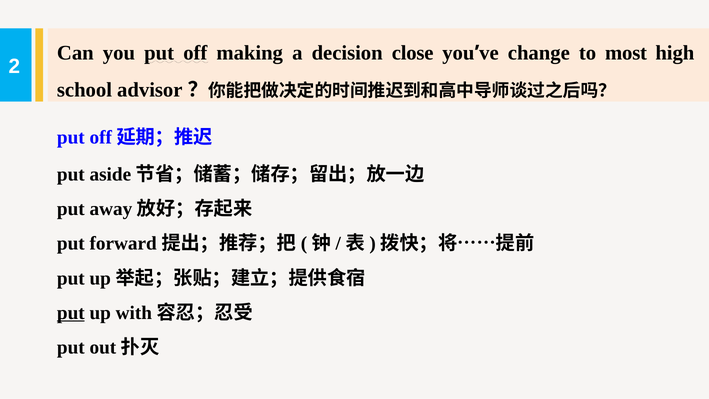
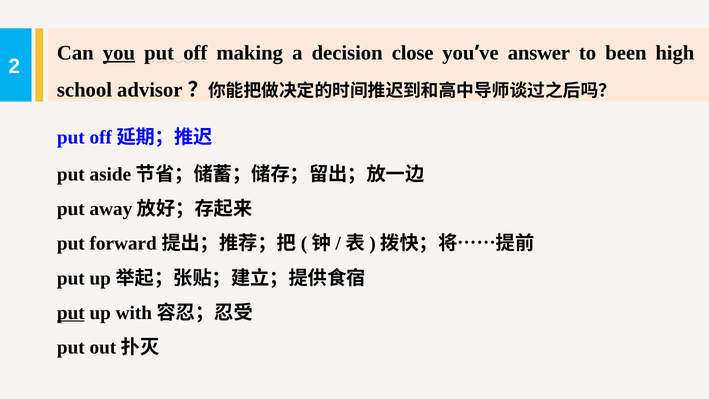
you underline: none -> present (119, 53)
change: change -> answer (539, 53)
most: most -> been (626, 53)
